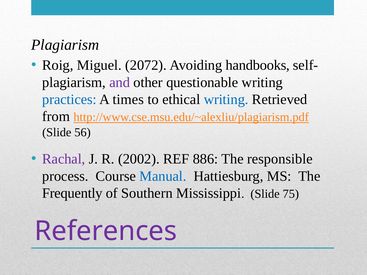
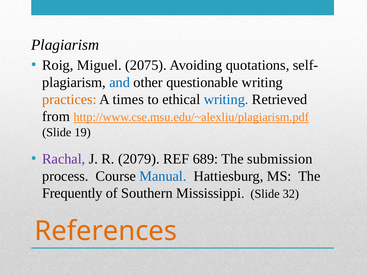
2072: 2072 -> 2075 (146, 65)
handbooks: handbooks -> quotations (258, 65)
and colour: purple -> blue (120, 82)
practices colour: blue -> orange (69, 100)
56: 56 -> 19 (83, 132)
2002: 2002 -> 2079 (139, 159)
886: 886 -> 689 (205, 159)
responsible: responsible -> submission (280, 159)
75: 75 -> 32 (291, 194)
References colour: purple -> orange (106, 231)
